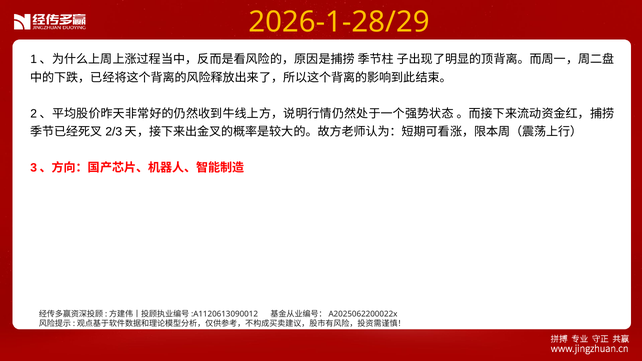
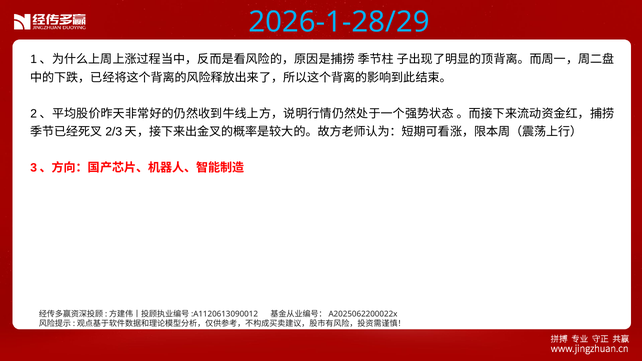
2026-1-28/29 colour: yellow -> light blue (339, 22)
